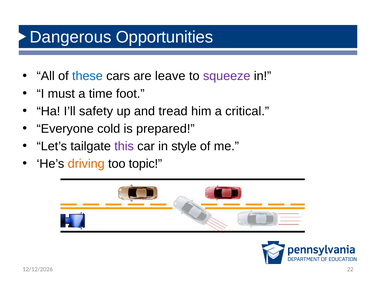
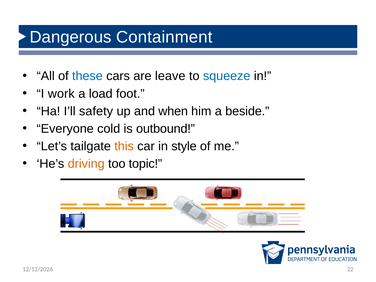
Opportunities: Opportunities -> Containment (164, 37)
squeeze colour: purple -> blue (227, 76)
must: must -> work (61, 94)
time: time -> load (101, 94)
tread: tread -> when (173, 111)
critical: critical -> beside (247, 111)
prepared: prepared -> outbound (165, 129)
this colour: purple -> orange (124, 146)
